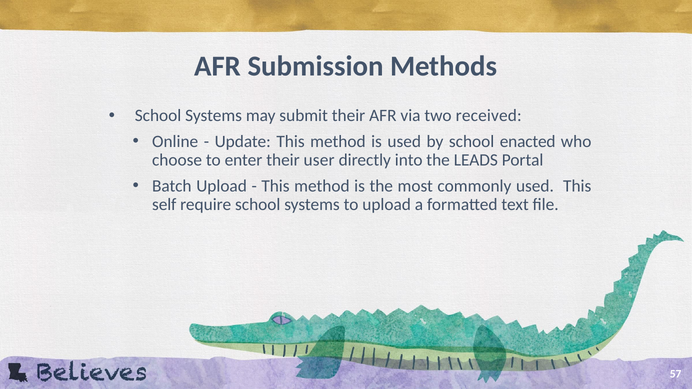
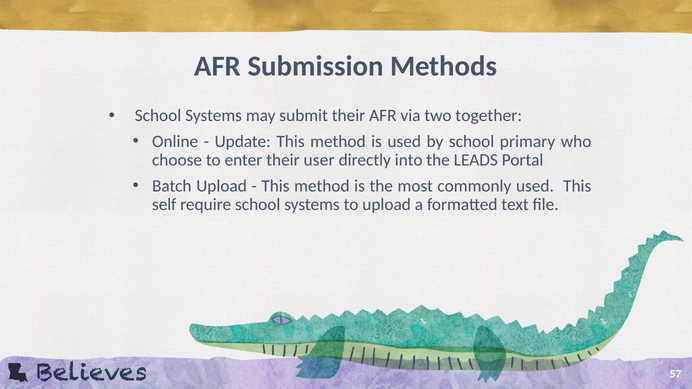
received: received -> together (489, 116)
enacted: enacted -> primary (528, 141)
